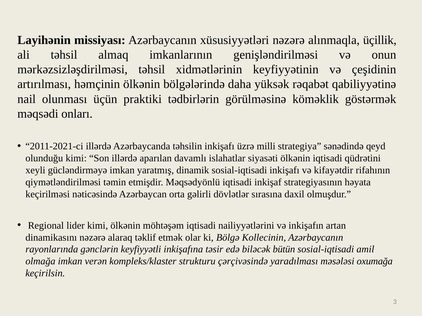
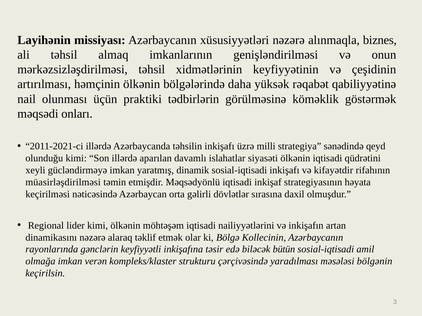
üçillik: üçillik -> biznes (380, 40)
qiymətləndirilməsi: qiymətləndirilməsi -> müasirləşdirilməsi (63, 182)
oxumağa: oxumağa -> bölgənin (375, 262)
